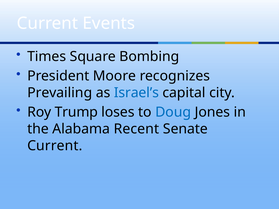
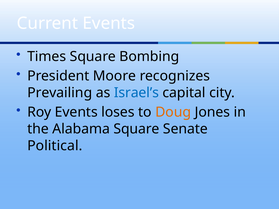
Roy Trump: Trump -> Events (76, 112)
Doug colour: blue -> orange (173, 112)
Alabama Recent: Recent -> Square (136, 129)
Current: Current -> Political (55, 146)
